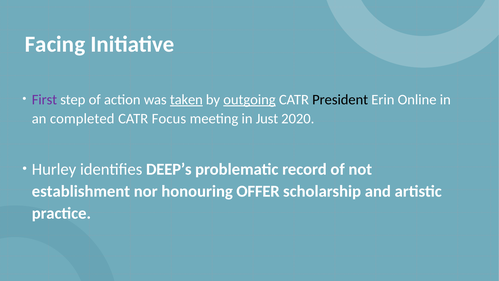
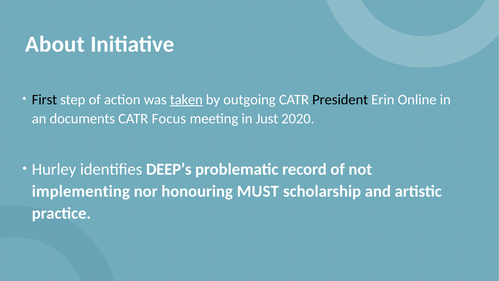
Facing: Facing -> About (55, 44)
First colour: purple -> black (44, 99)
outgoing underline: present -> none (249, 99)
completed: completed -> documents (82, 119)
establishment: establishment -> implementing (81, 191)
OFFER: OFFER -> MUST (258, 191)
